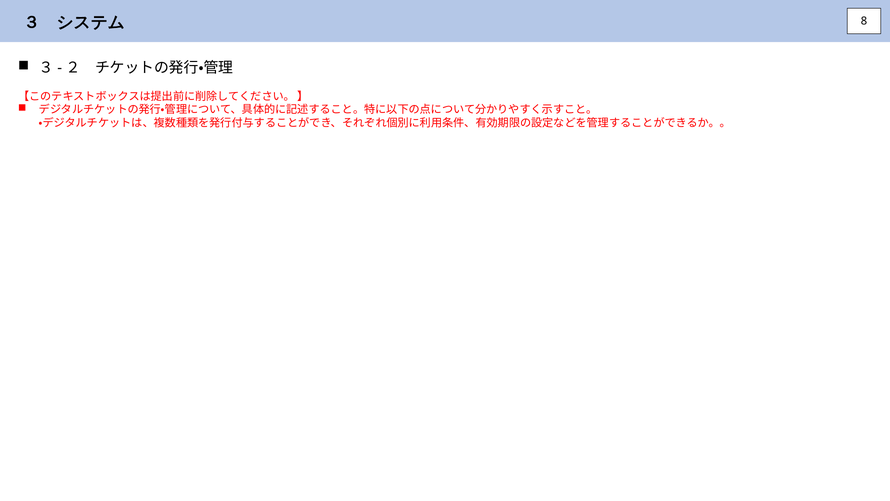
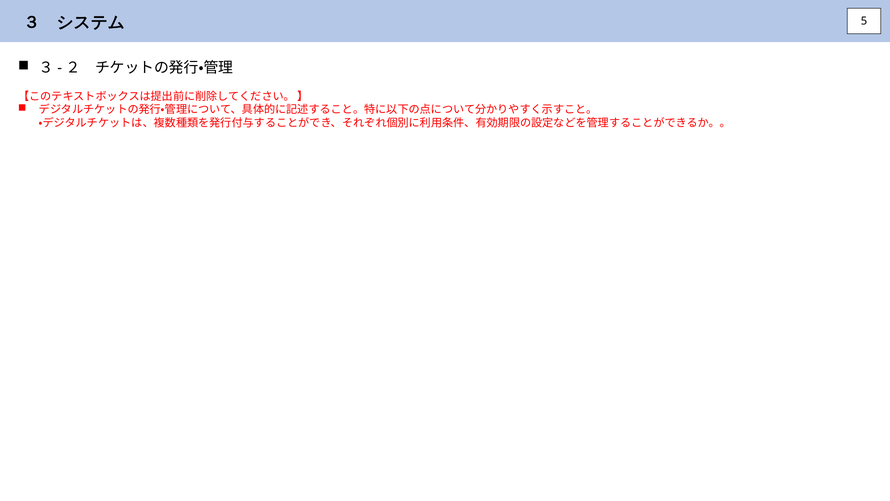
8: 8 -> 5 (864, 21)
